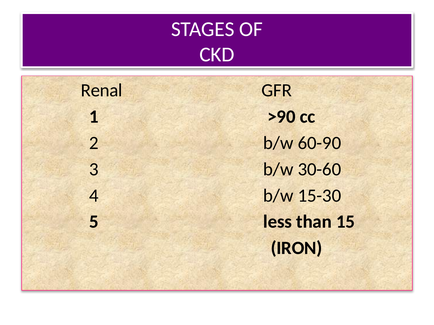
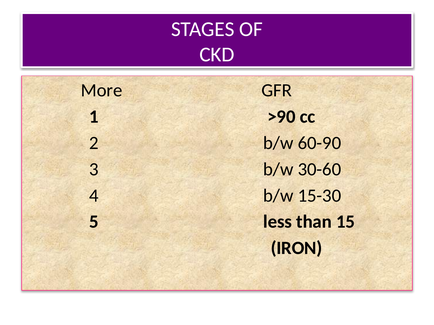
Renal: Renal -> More (102, 91)
